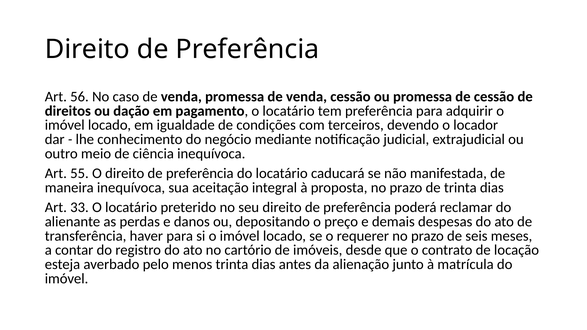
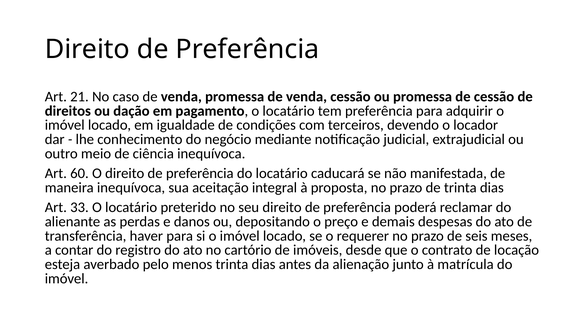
56: 56 -> 21 (80, 97)
55: 55 -> 60 (80, 173)
